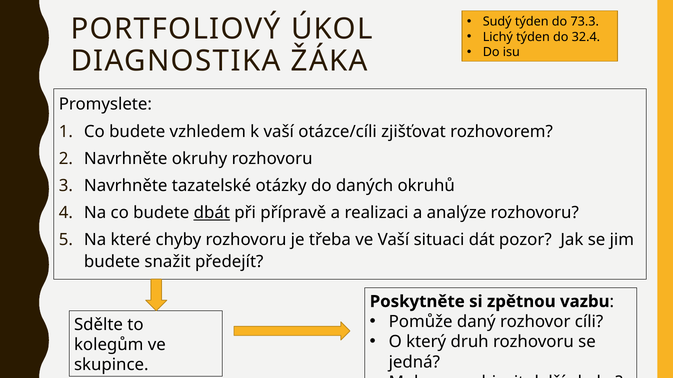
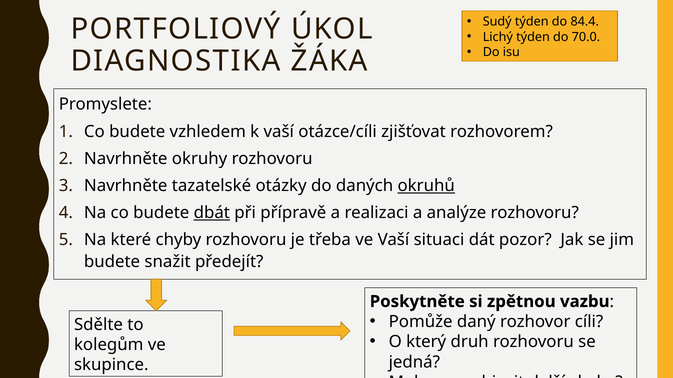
73.3: 73.3 -> 84.4 (585, 22)
32.4: 32.4 -> 70.0 (586, 37)
okruhů underline: none -> present (426, 186)
